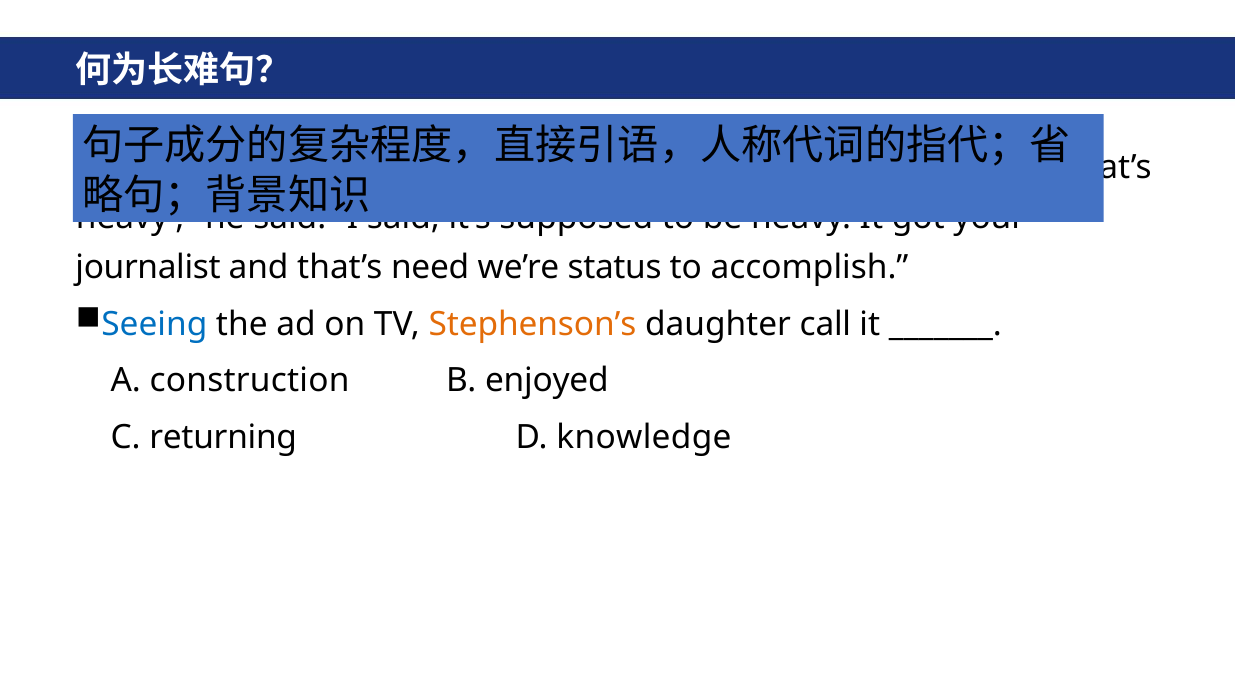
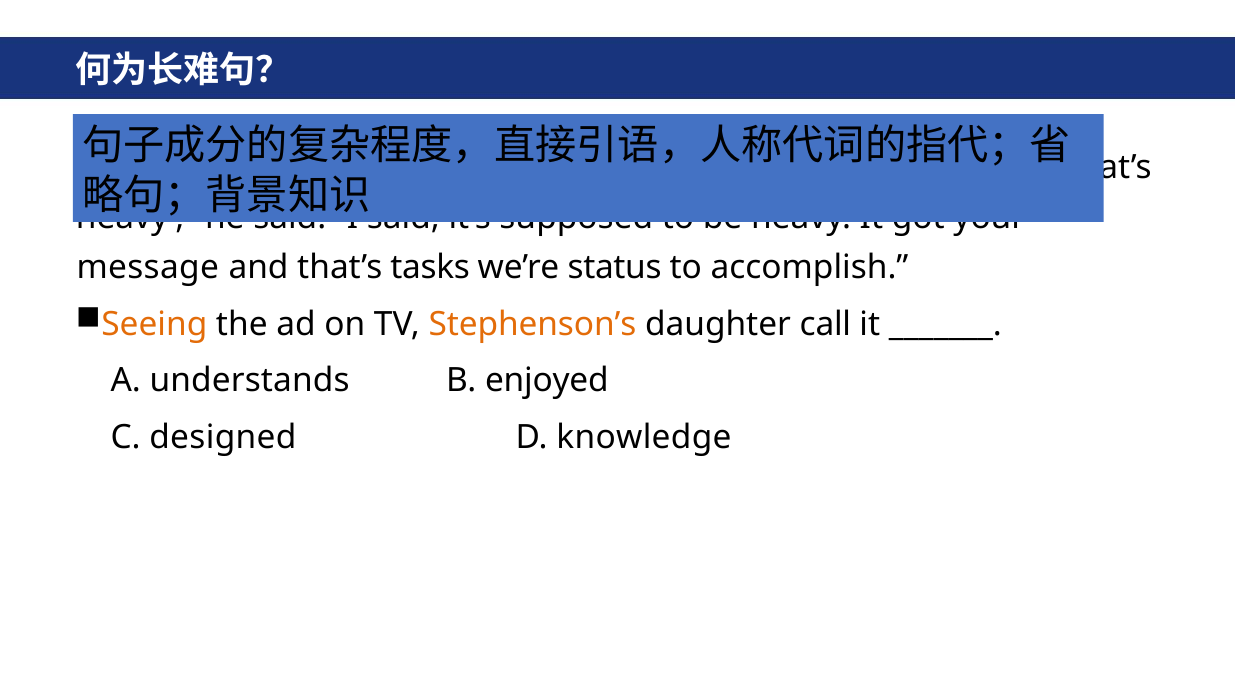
journalist: journalist -> message (148, 267)
need: need -> tasks (430, 267)
Seeing colour: blue -> orange (154, 324)
construction: construction -> understands (250, 380)
returning: returning -> designed (223, 437)
